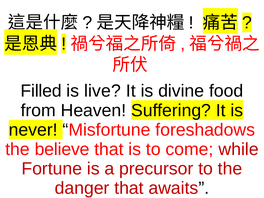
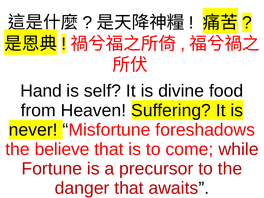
Filled: Filled -> Hand (41, 91)
live: live -> self (103, 91)
